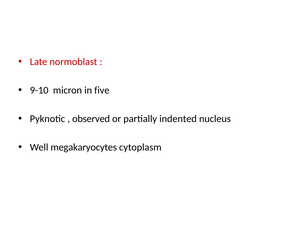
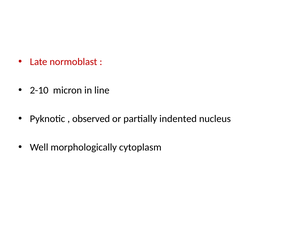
9-10: 9-10 -> 2-10 (39, 90)
five: five -> line (102, 90)
megakaryocytes: megakaryocytes -> morphologically (84, 148)
